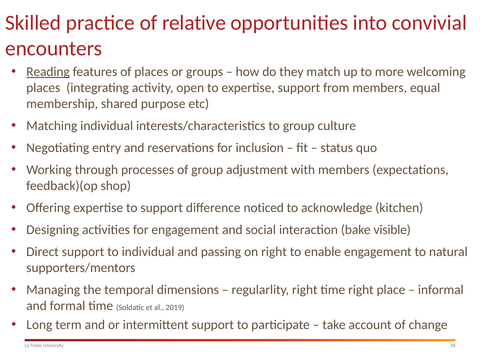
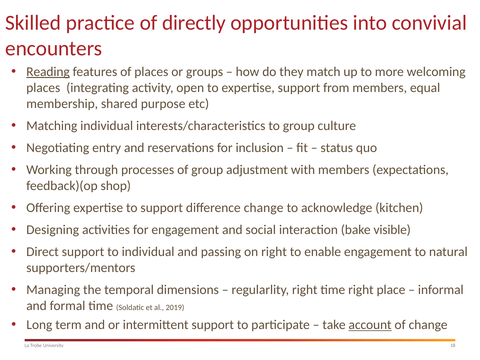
relative: relative -> directly (194, 23)
difference noticed: noticed -> change (264, 208)
account underline: none -> present (370, 325)
